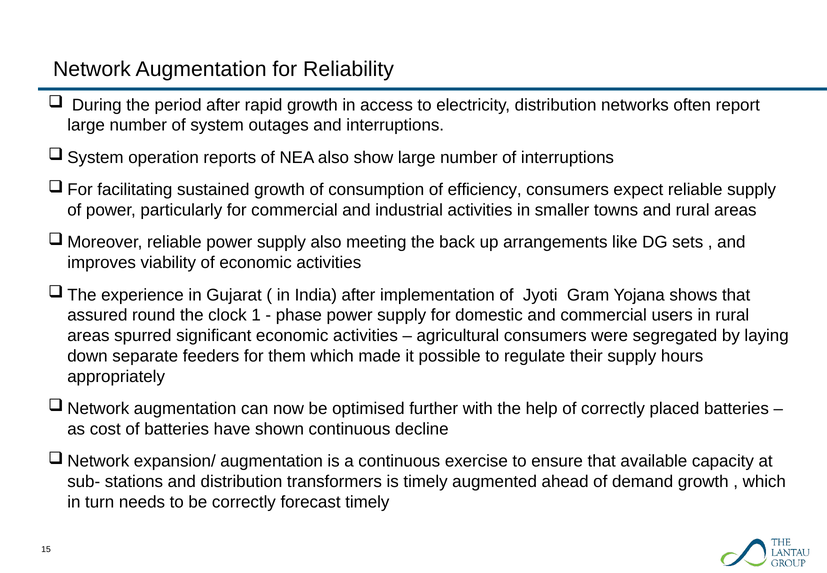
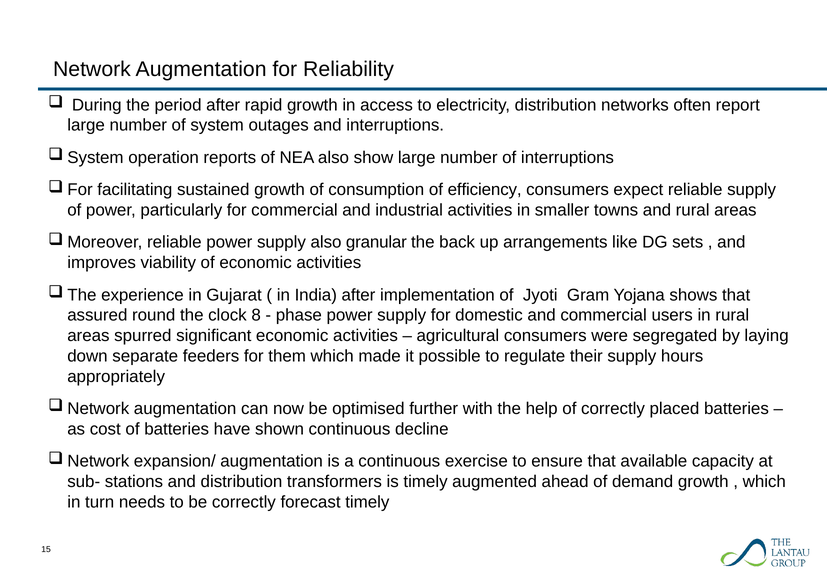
meeting: meeting -> granular (376, 242)
1: 1 -> 8 (256, 315)
